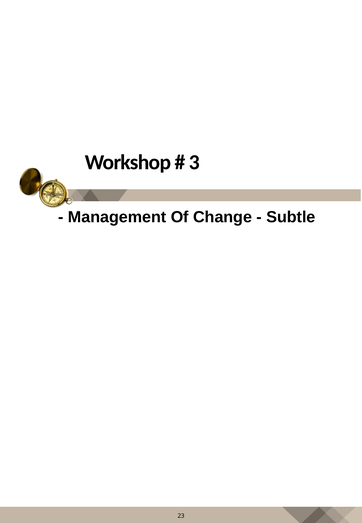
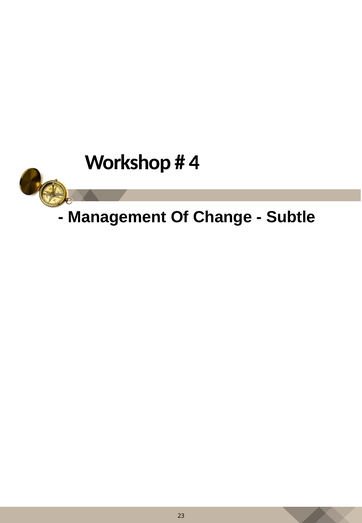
3: 3 -> 4 (194, 162)
